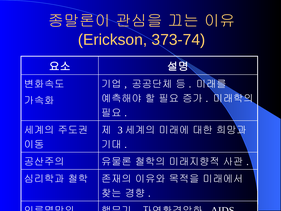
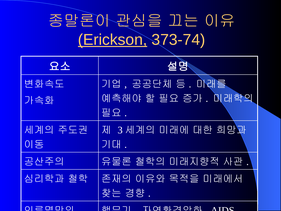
Erickson underline: none -> present (113, 40)
